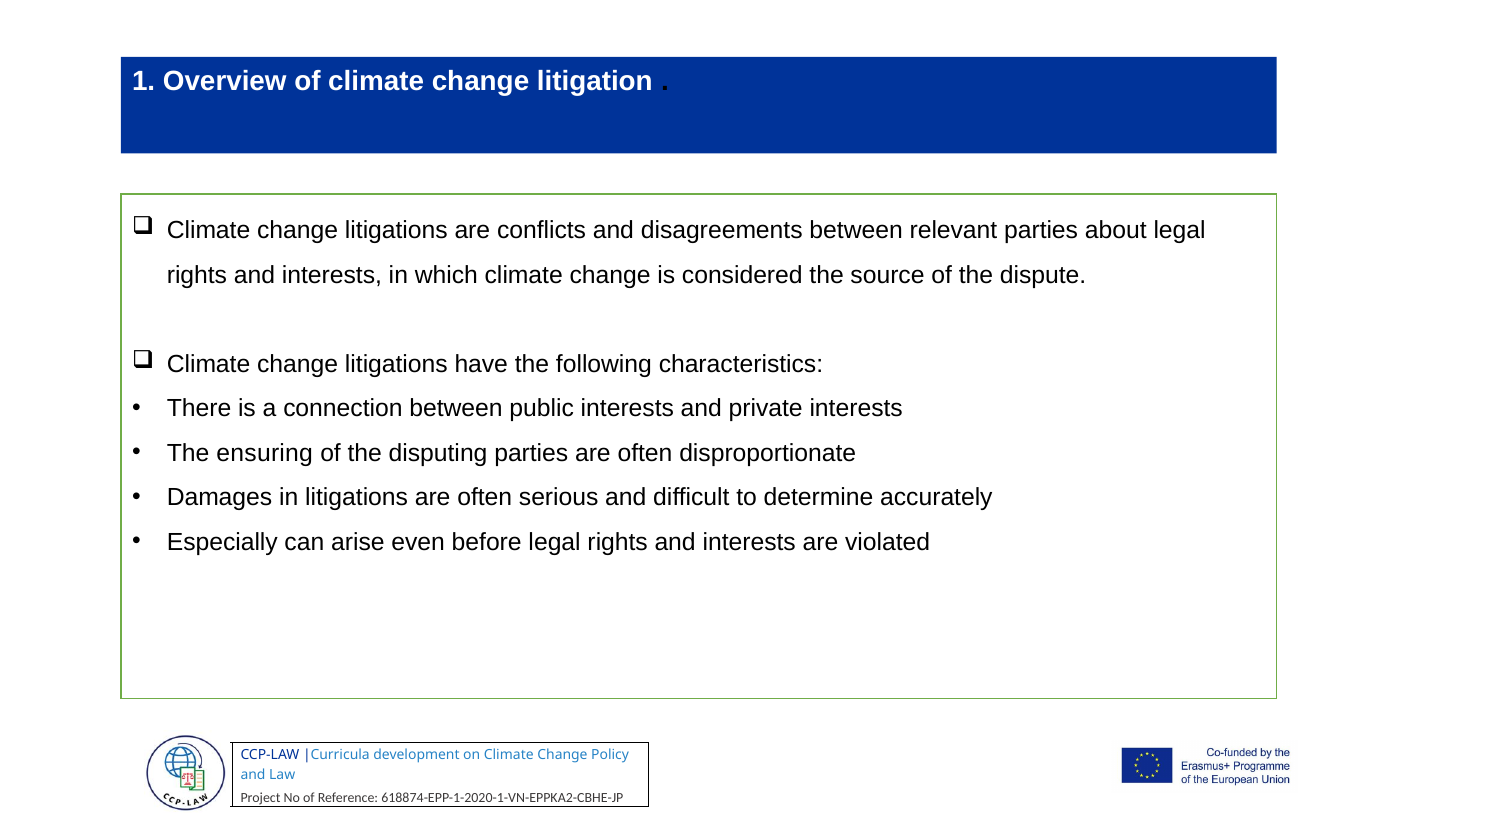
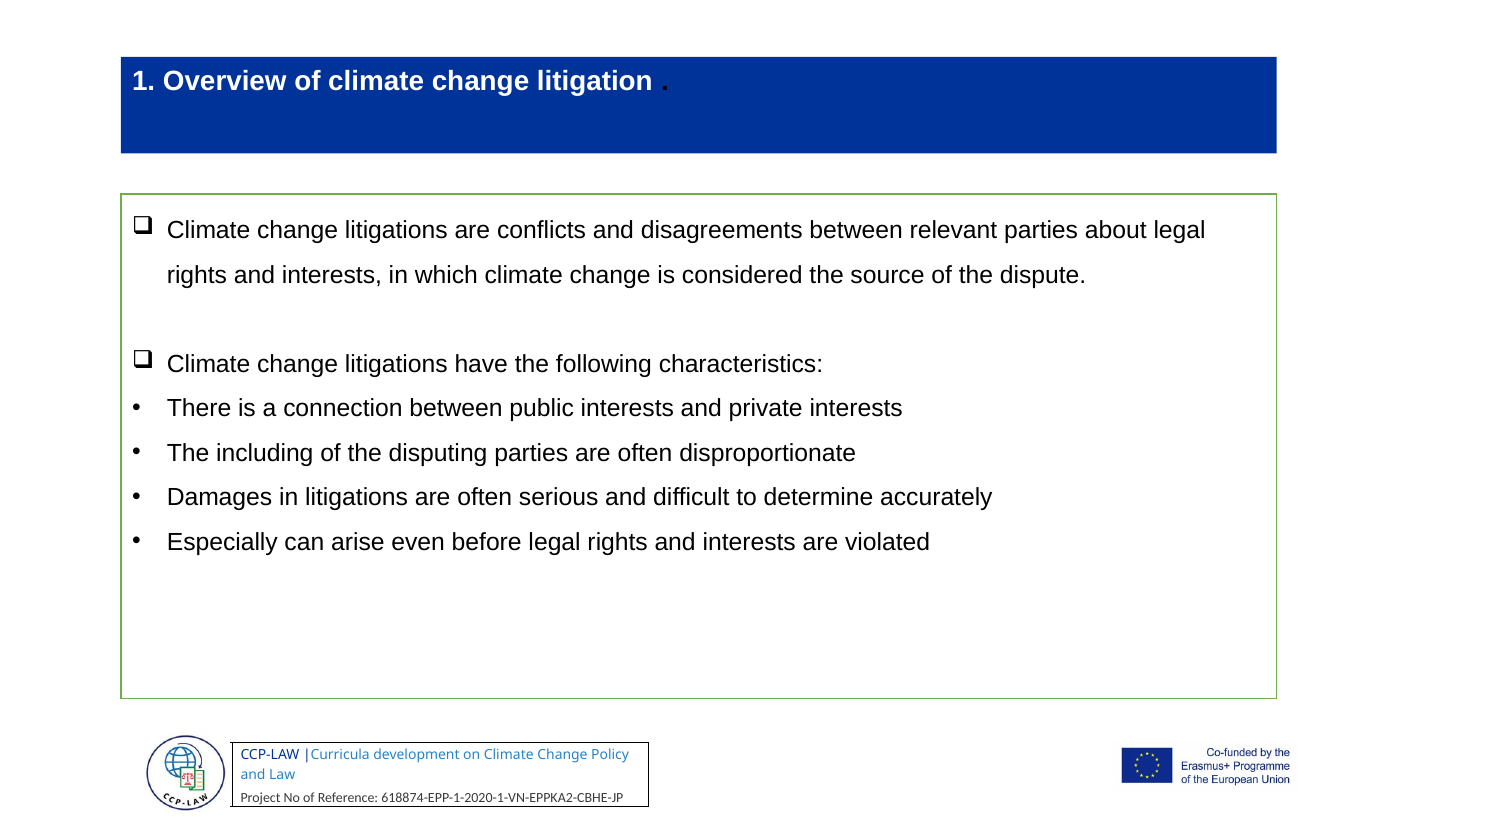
ensuring: ensuring -> including (265, 453)
